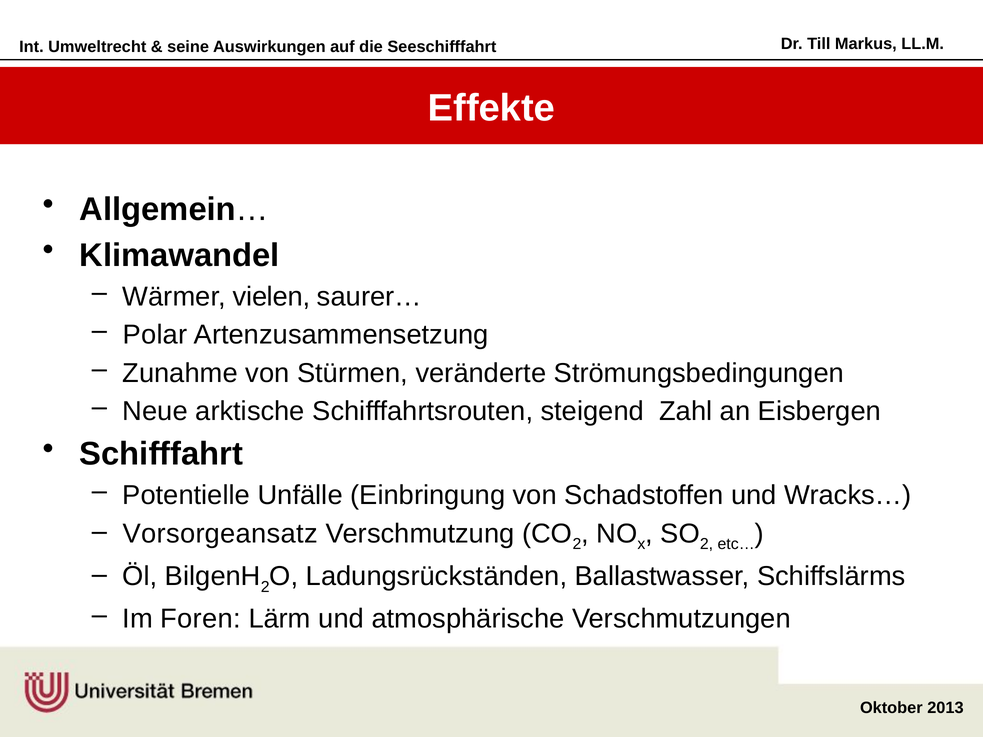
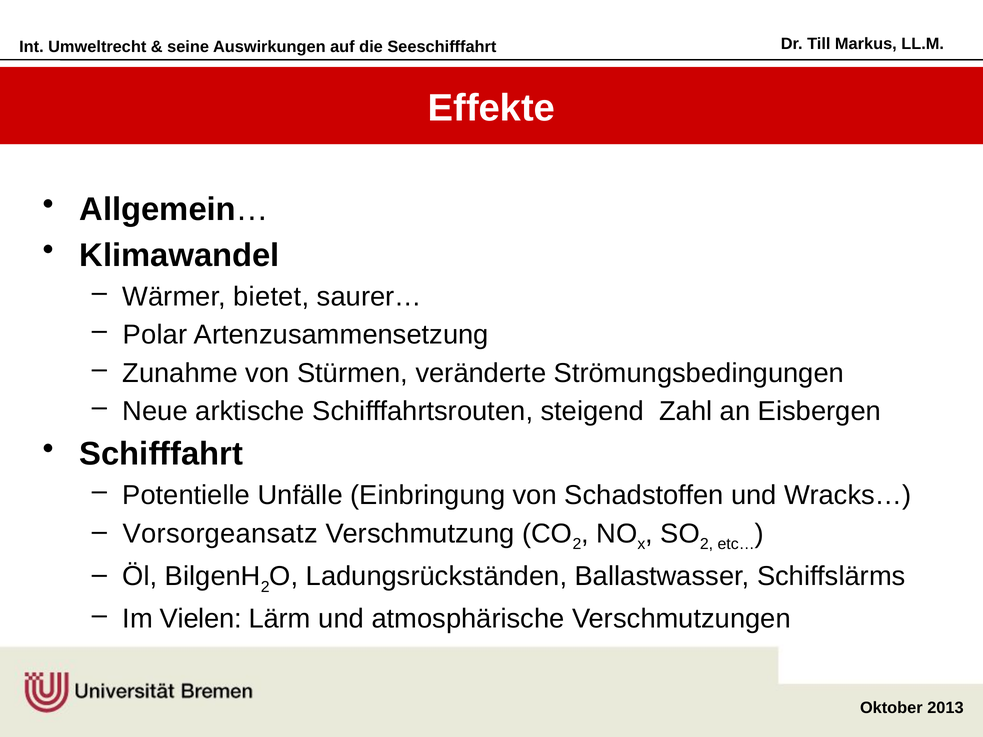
vielen: vielen -> bietet (271, 297)
Foren: Foren -> Vielen (201, 619)
